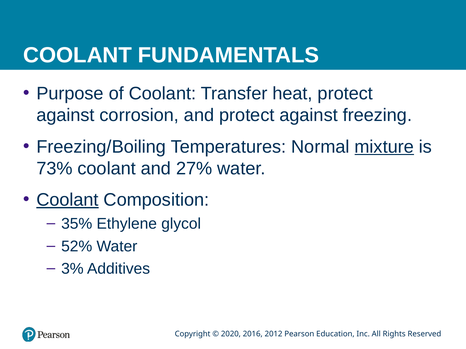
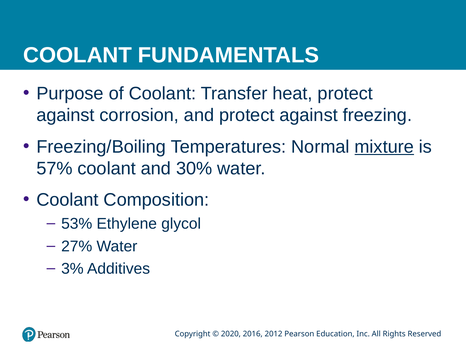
73%: 73% -> 57% (54, 169)
27%: 27% -> 30% (194, 169)
Coolant underline: present -> none (68, 200)
35%: 35% -> 53% (77, 224)
52%: 52% -> 27% (77, 247)
